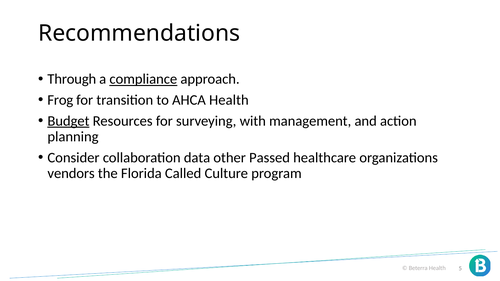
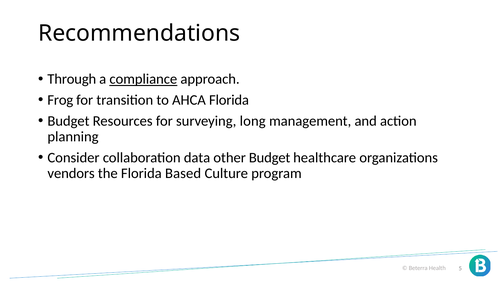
AHCA Health: Health -> Florida (229, 100)
Budget underline: present -> none (68, 121)
with: with -> long (253, 121)
other Passed: Passed -> Budget (270, 158)
Called: Called -> Based (183, 173)
